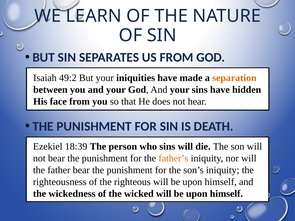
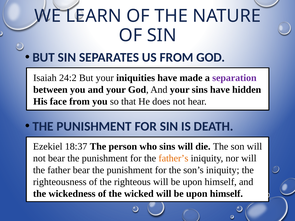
49:2: 49:2 -> 24:2 (68, 78)
separation colour: orange -> purple (234, 78)
18:39: 18:39 -> 18:37 (76, 147)
